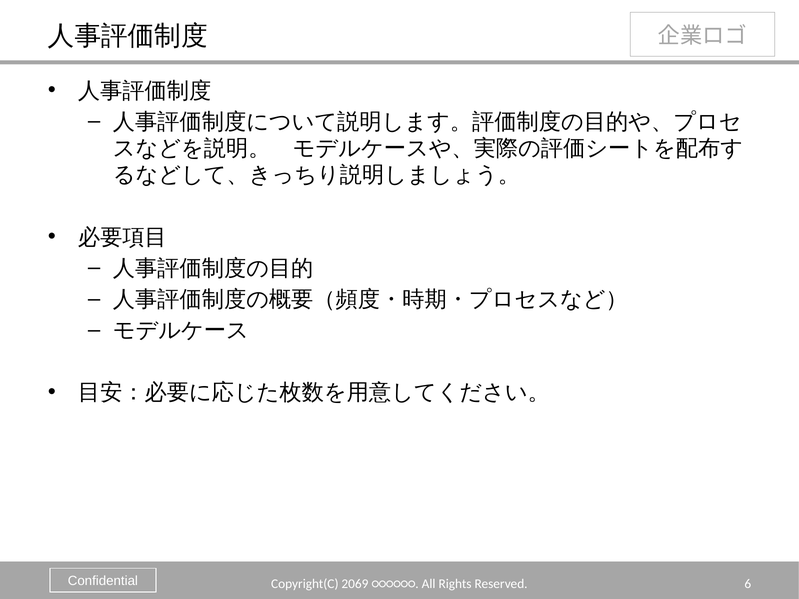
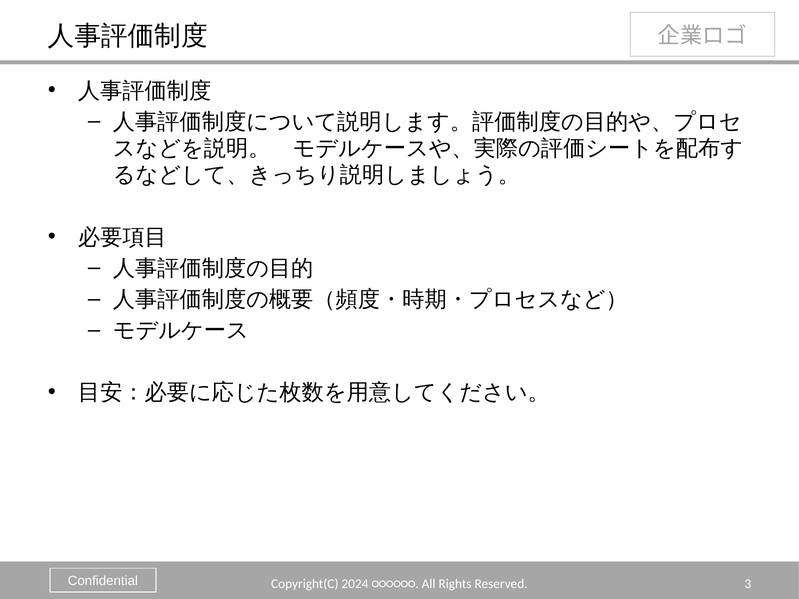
2069: 2069 -> 2024 (355, 584)
6: 6 -> 3 (748, 584)
